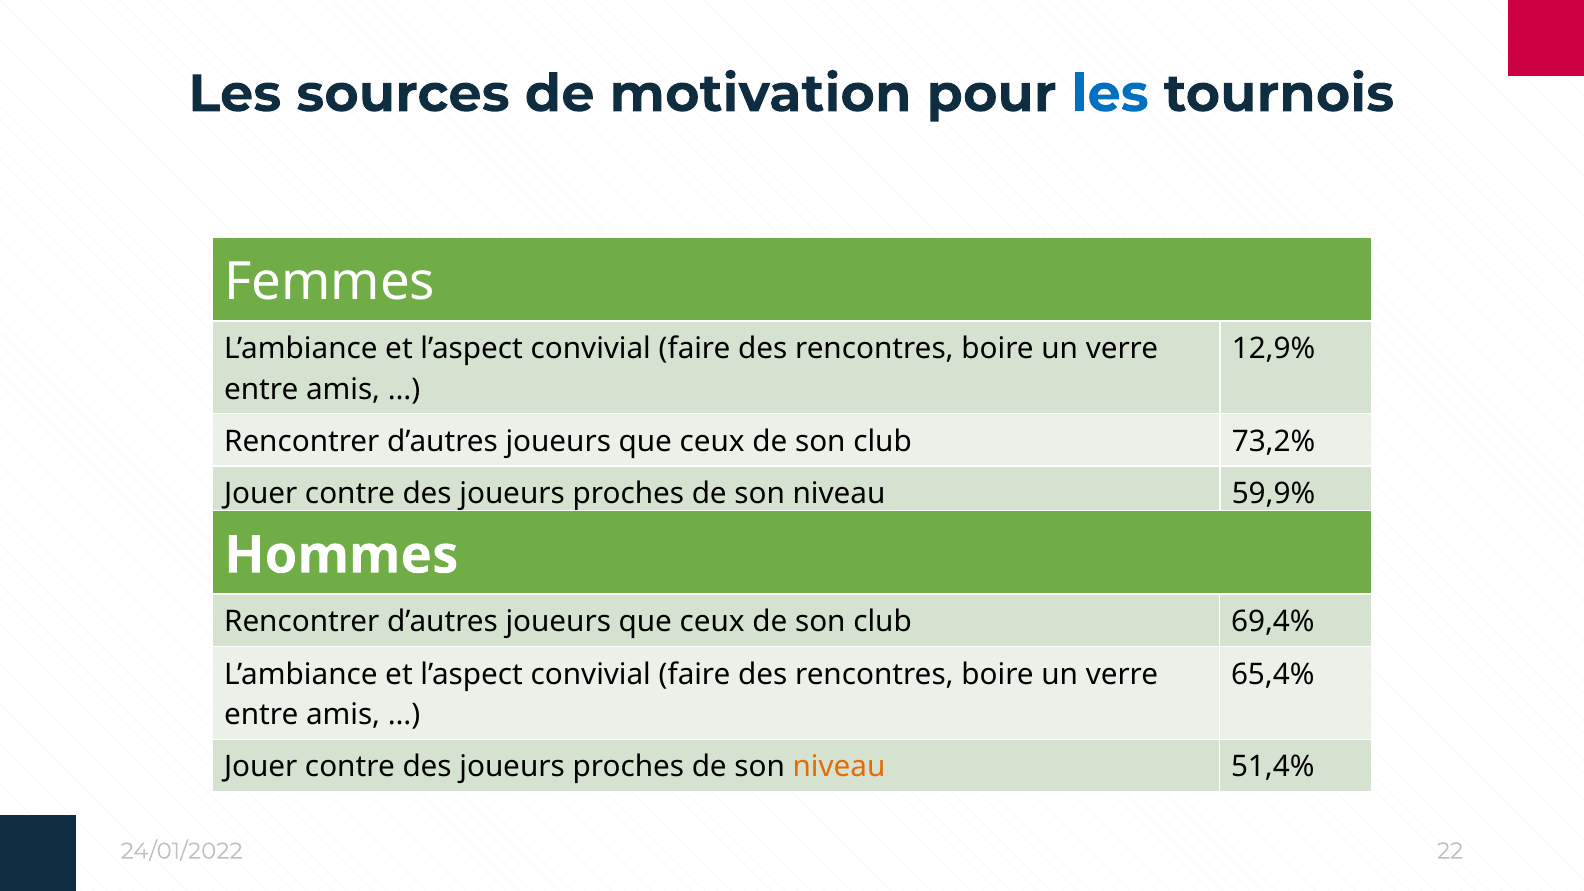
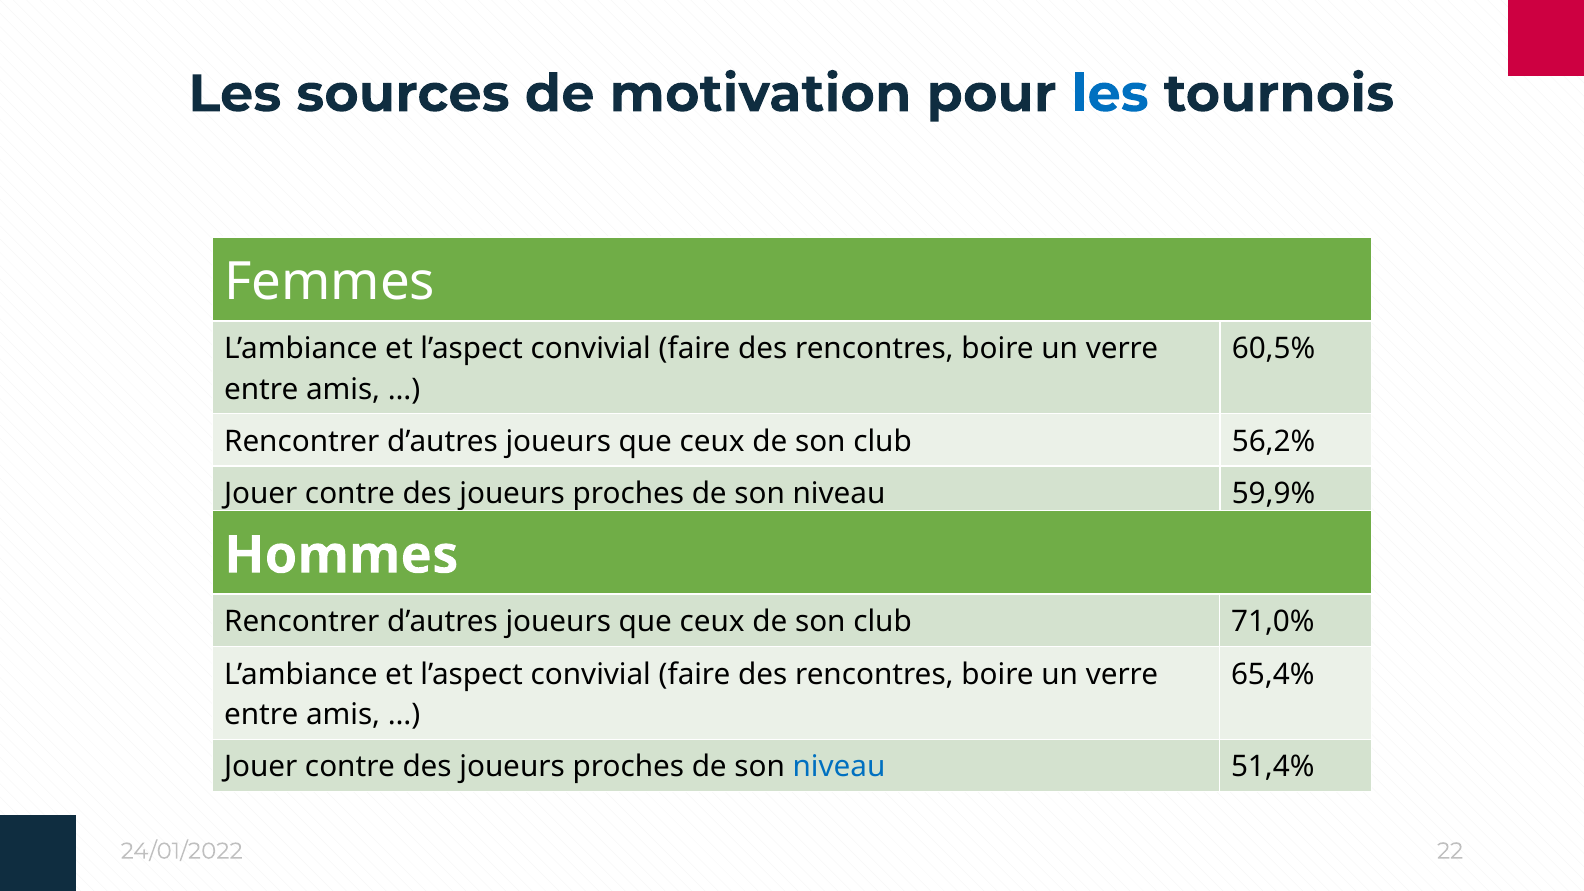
12,9%: 12,9% -> 60,5% (1274, 349)
73,2%: 73,2% -> 56,2% (1274, 442)
69,4%: 69,4% -> 71,0% (1273, 622)
niveau colour: orange -> blue (839, 767)
